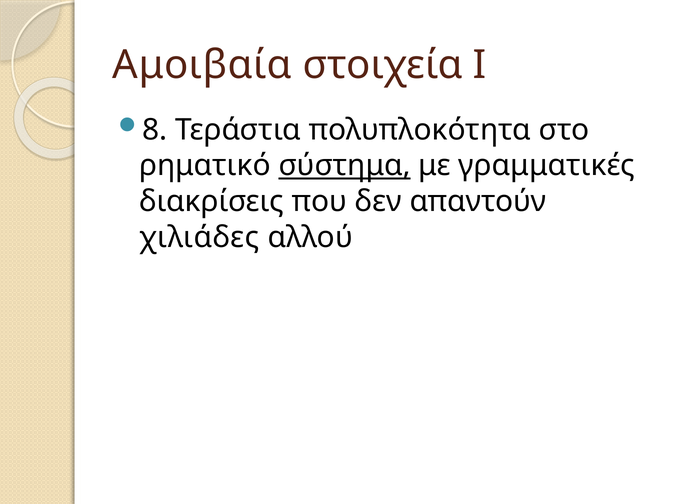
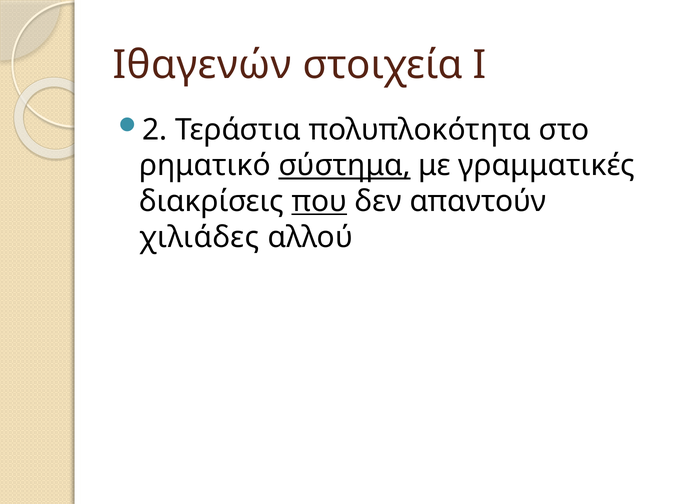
Αμοιβαία: Αμοιβαία -> Ιθαγενών (202, 65)
8: 8 -> 2 (155, 130)
που underline: none -> present (319, 202)
